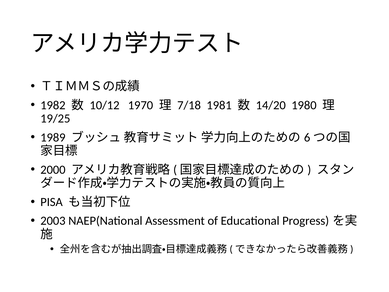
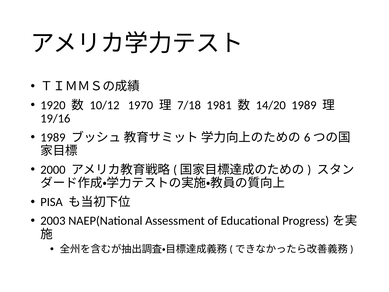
1982: 1982 -> 1920 (53, 105)
14/20 1980: 1980 -> 1989 (304, 105)
19/25: 19/25 -> 19/16 (55, 118)
